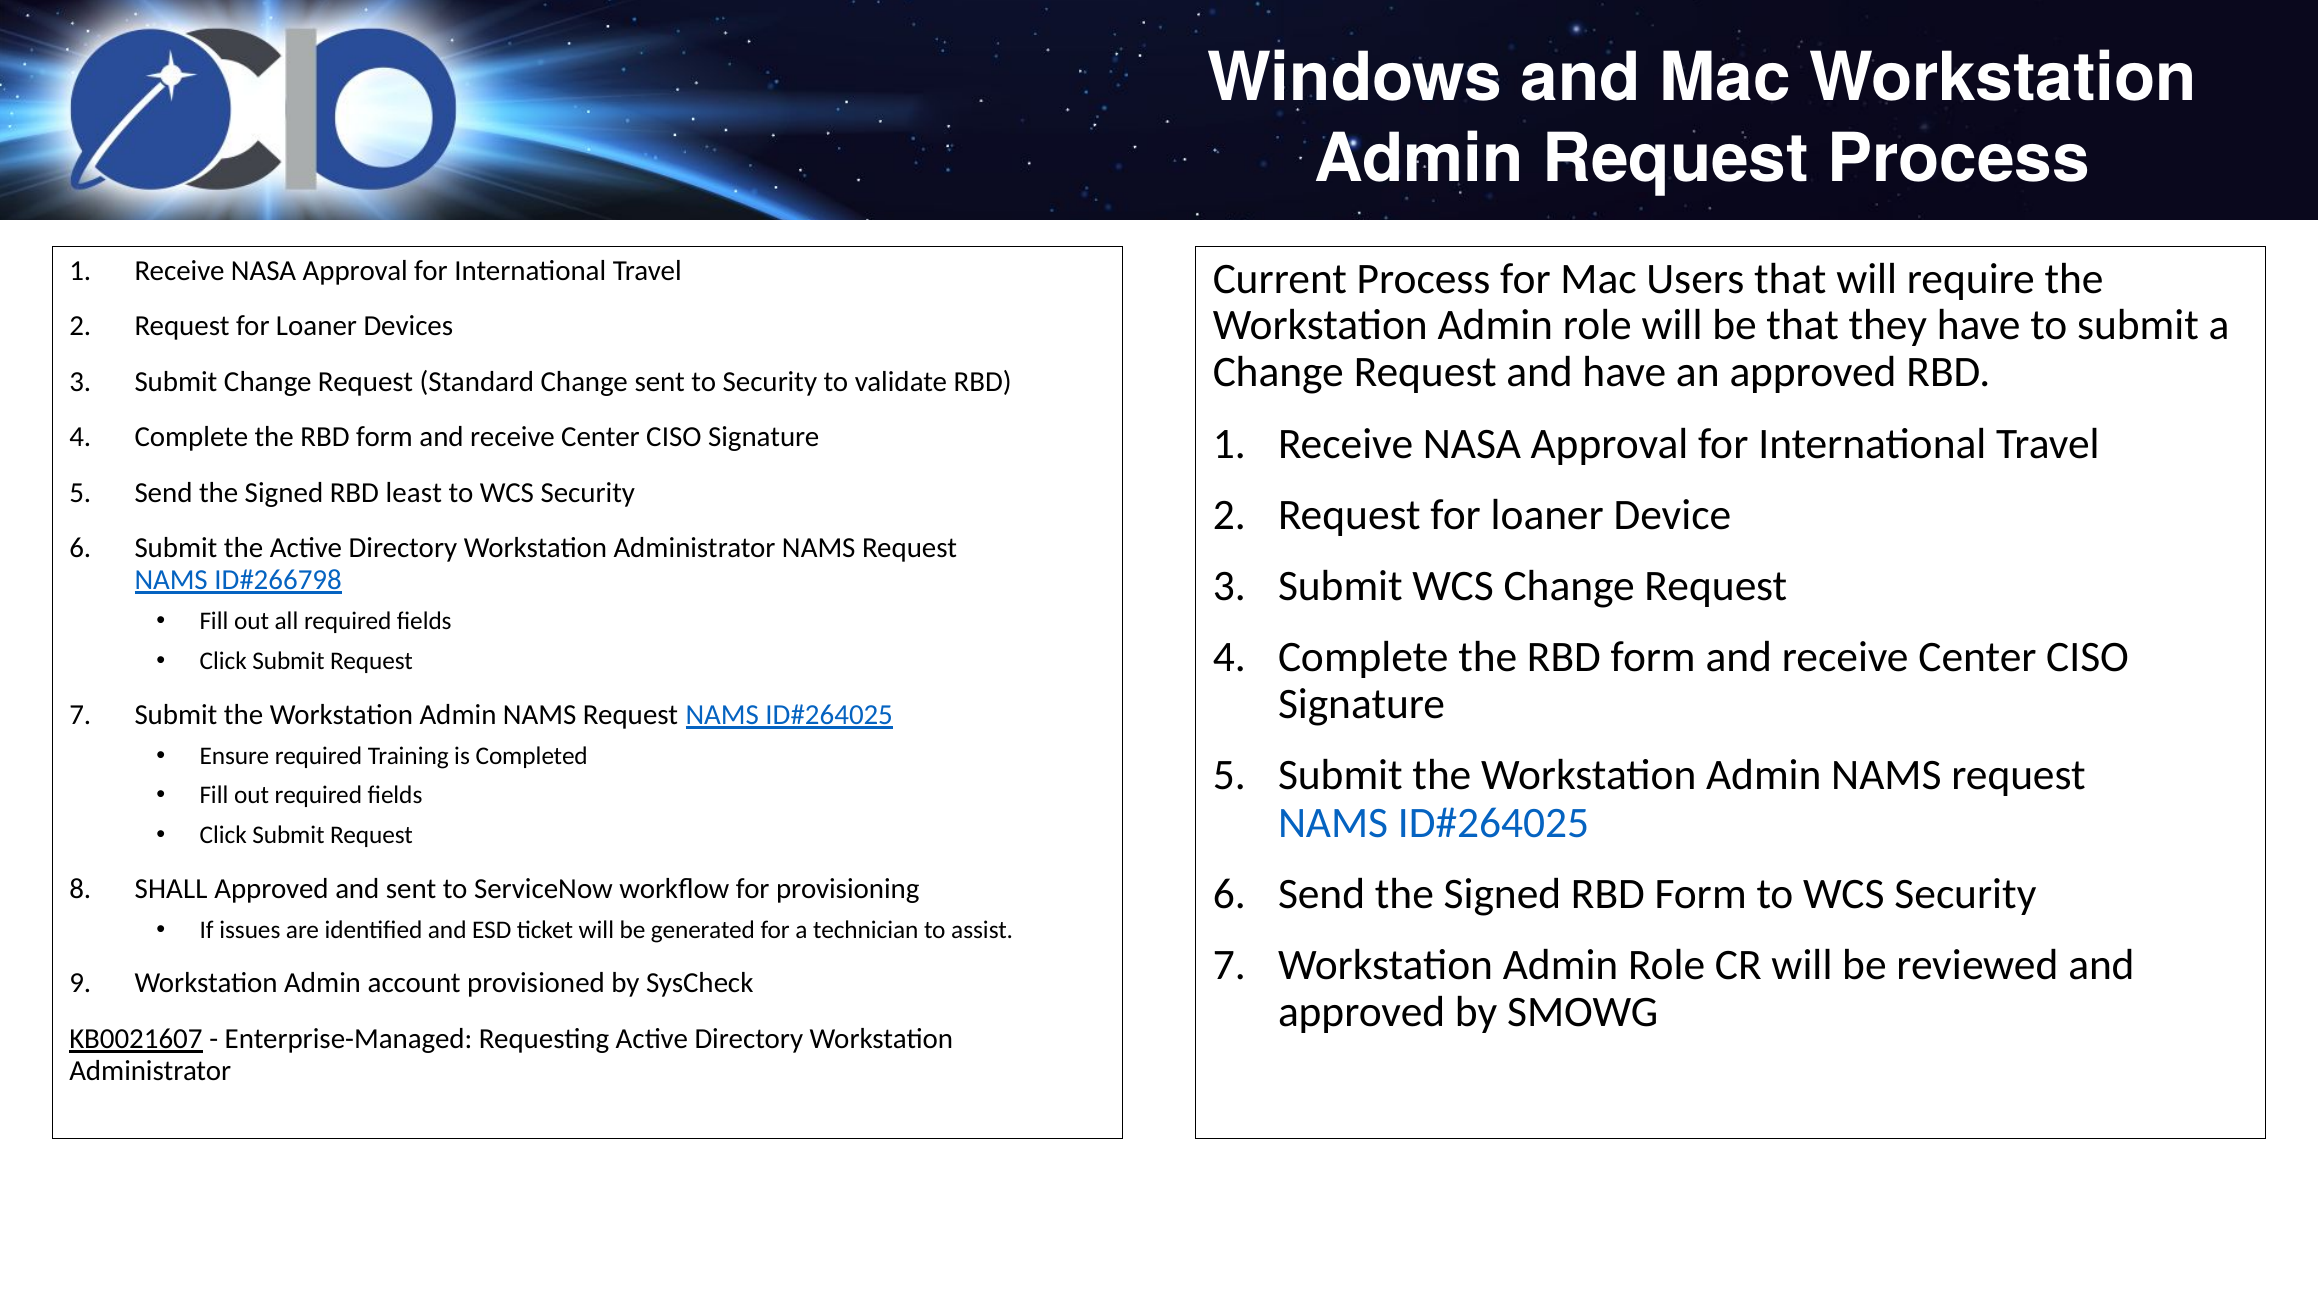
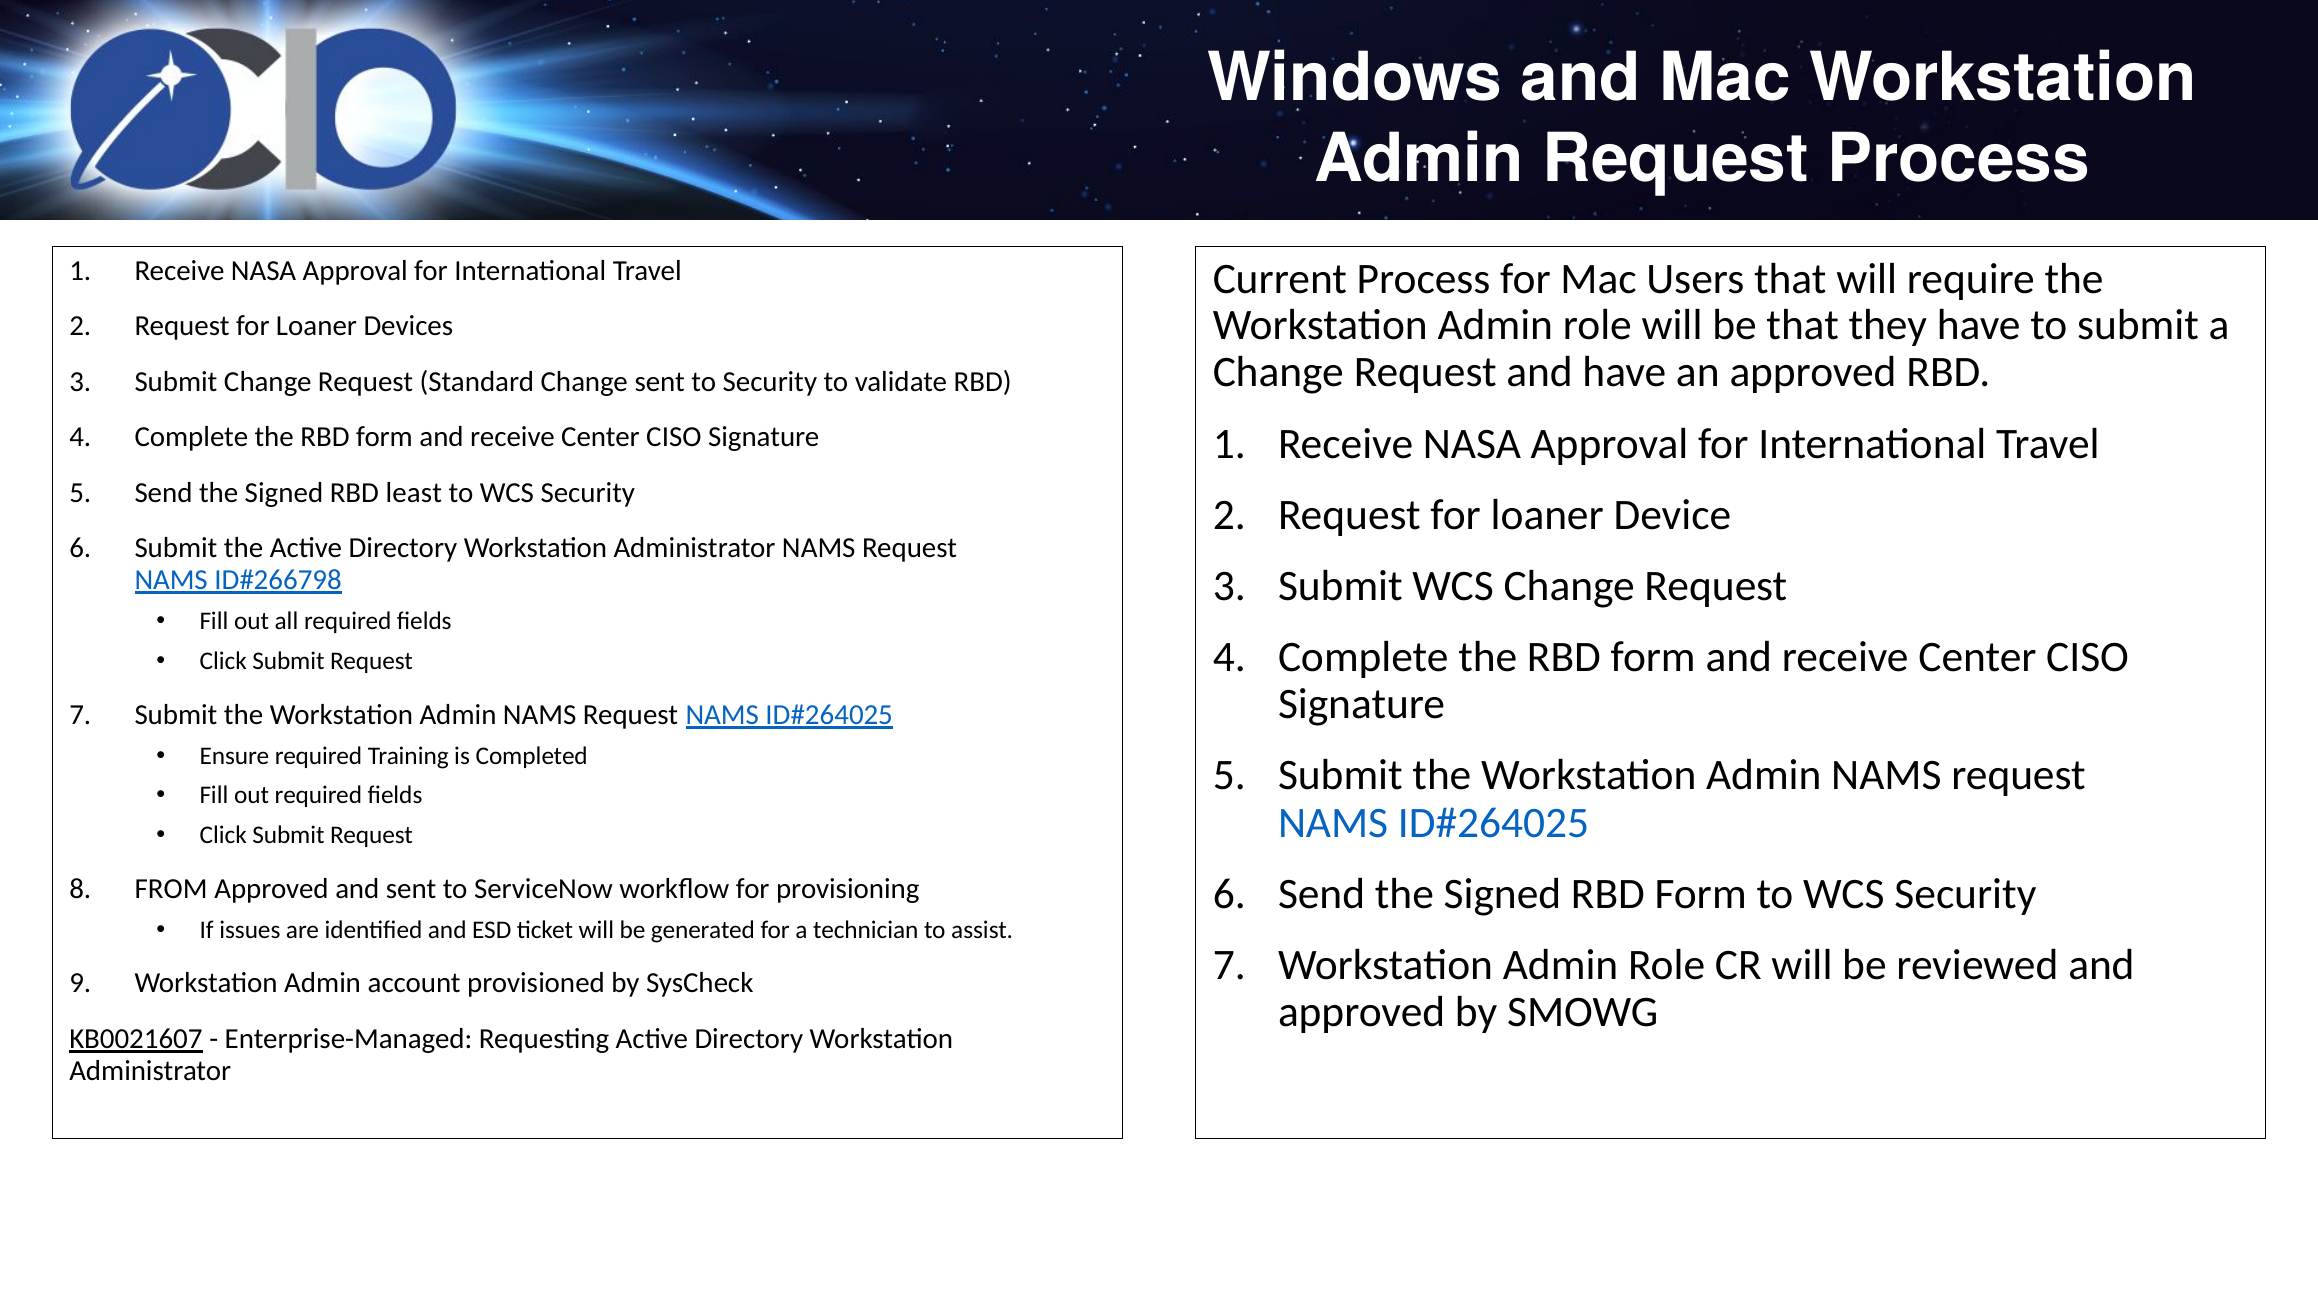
SHALL: SHALL -> FROM (171, 888)
